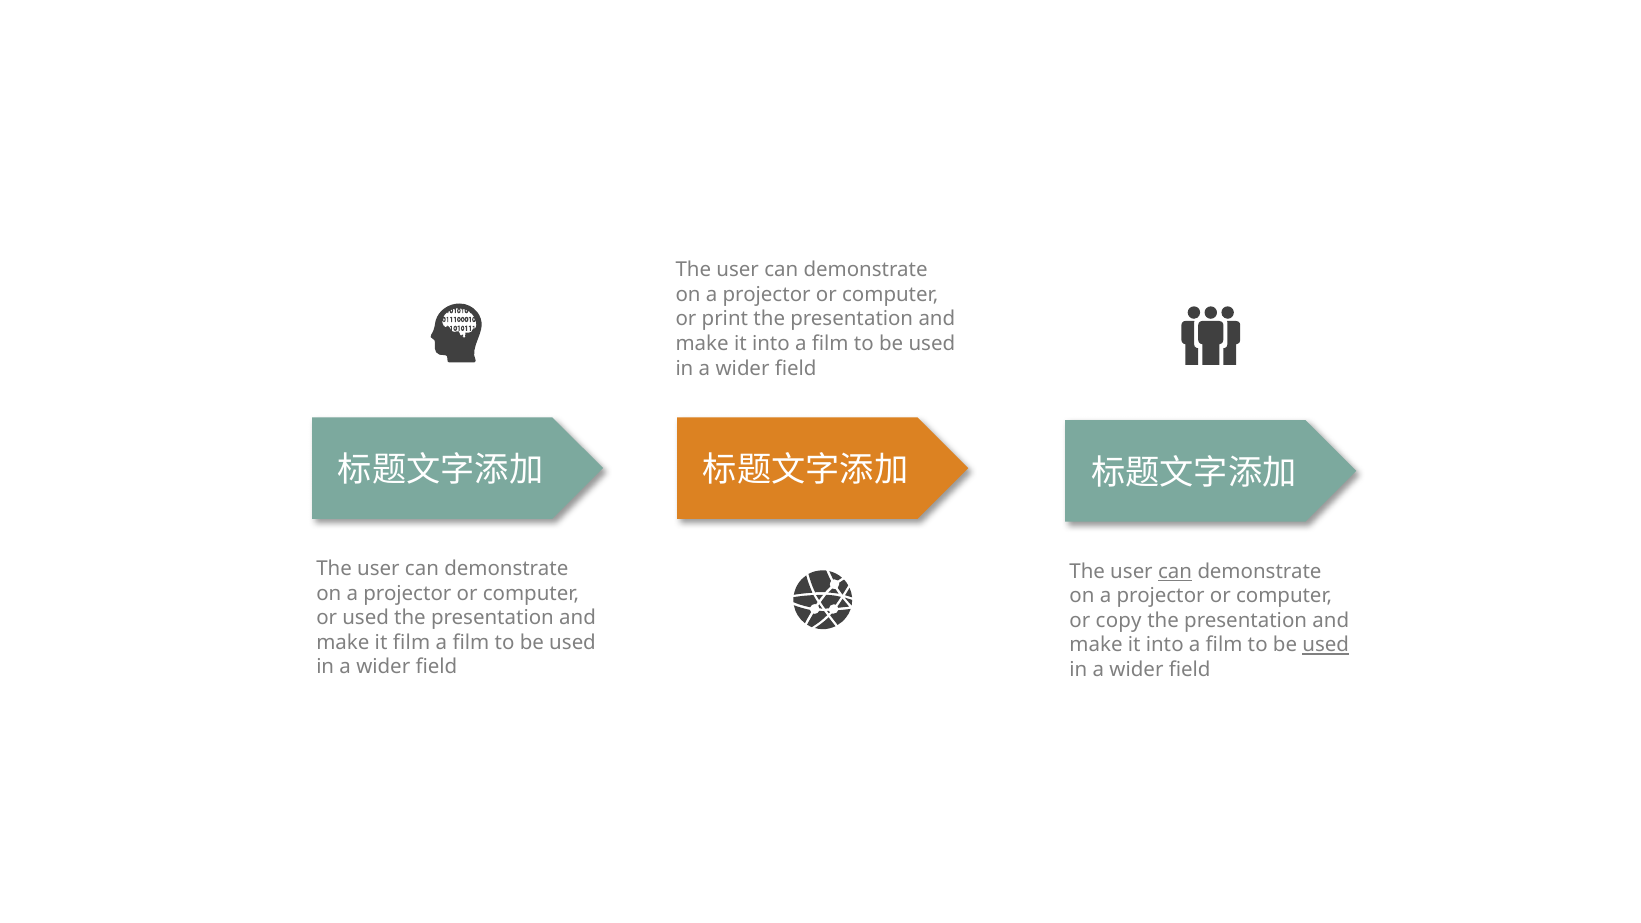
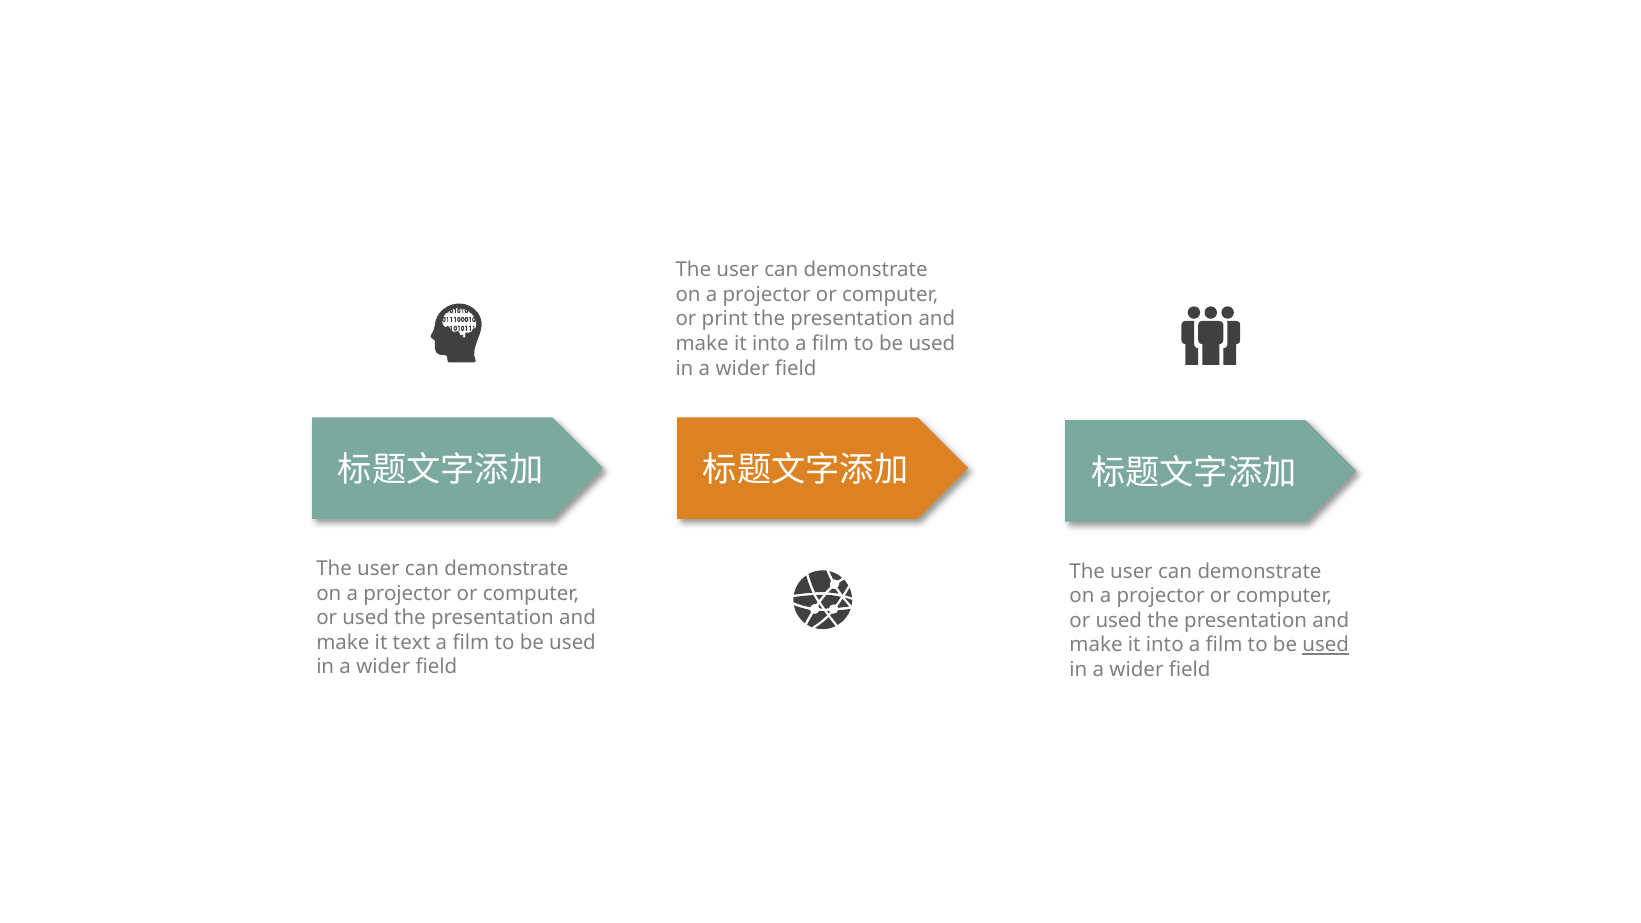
can underline: present -> none (1175, 571)
copy: copy -> used (1119, 621)
it film: film -> text (412, 643)
